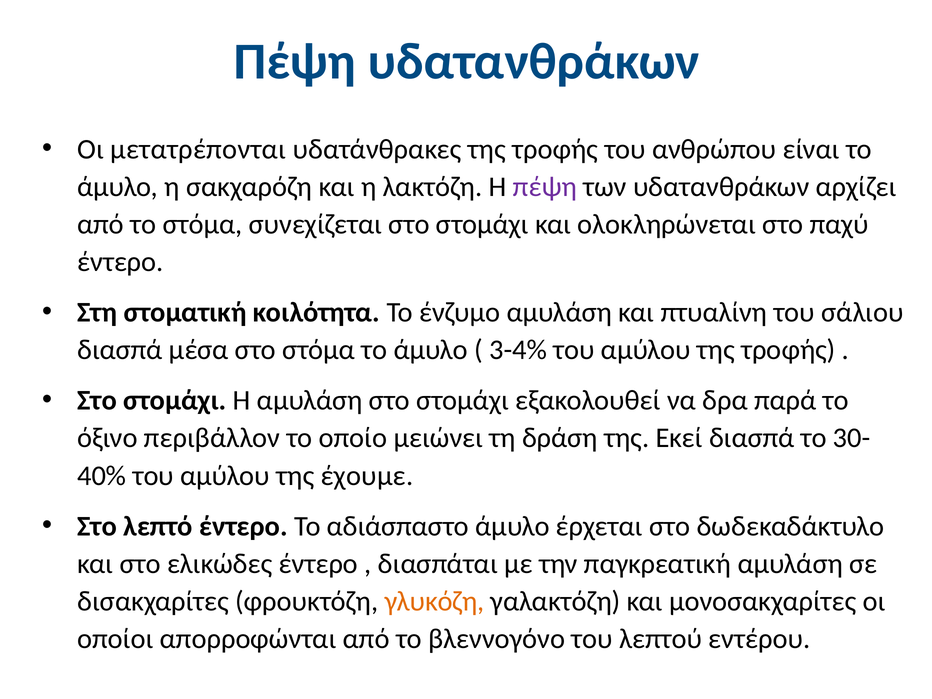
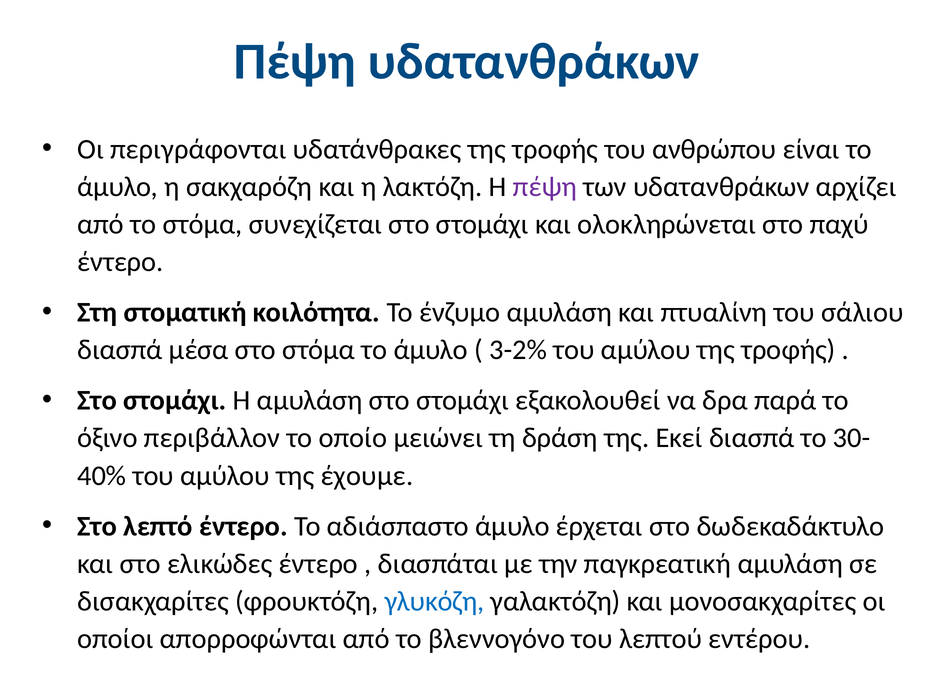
μετατρέπονται: μετατρέπονται -> περιγράφονται (198, 149)
3-4%: 3-4% -> 3-2% (518, 350)
γλυκόζη colour: orange -> blue (434, 601)
